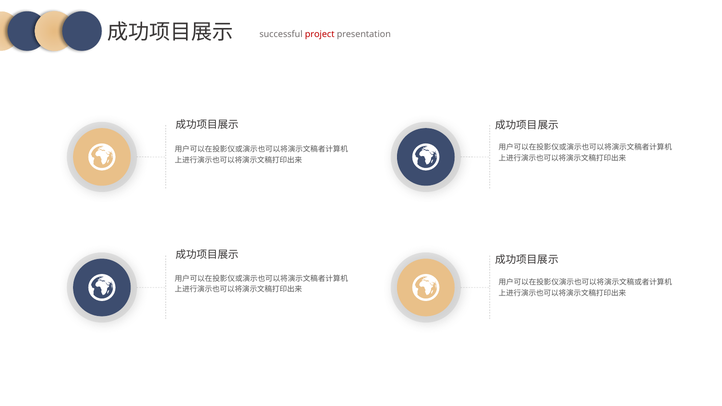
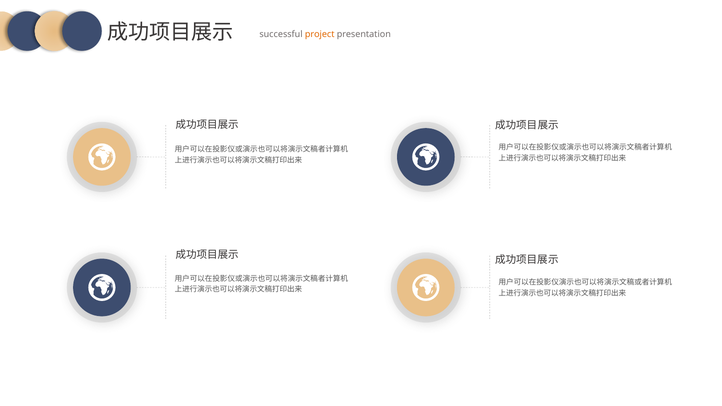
project colour: red -> orange (320, 34)
